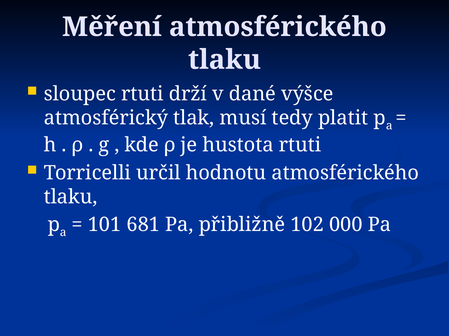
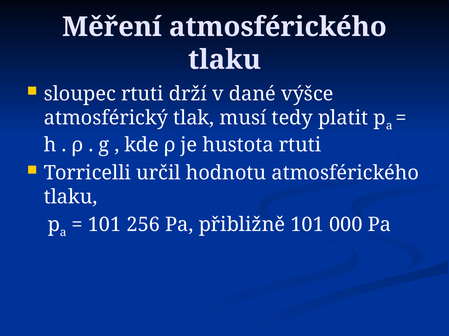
681: 681 -> 256 (143, 225)
přibližně 102: 102 -> 101 (307, 225)
